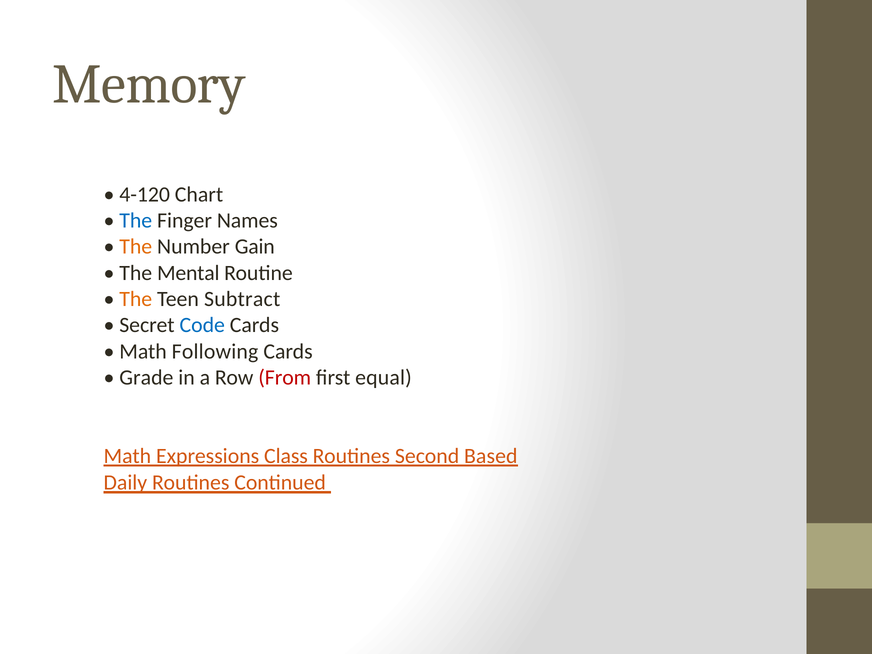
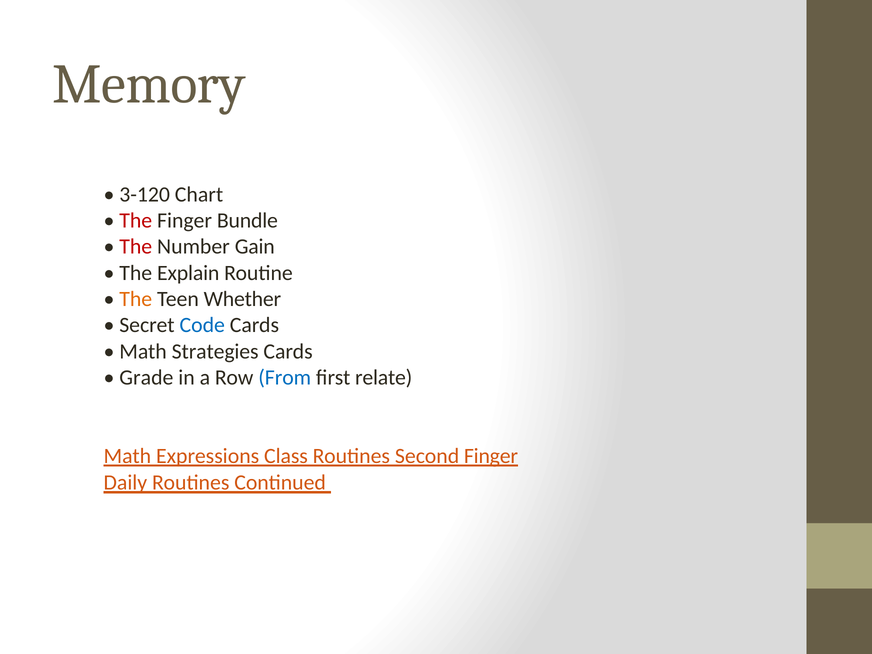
4-120: 4-120 -> 3-120 (145, 194)
The colour: blue -> red (136, 221)
Names: Names -> Bundle (247, 221)
The colour: orange -> red (136, 247)
Mental: Mental -> Explain (188, 273)
Subtract: Subtract -> Whether (242, 299)
Following: Following -> Strategies (215, 351)
From colour: red -> blue (285, 378)
equal: equal -> relate (384, 378)
Second Based: Based -> Finger (491, 456)
